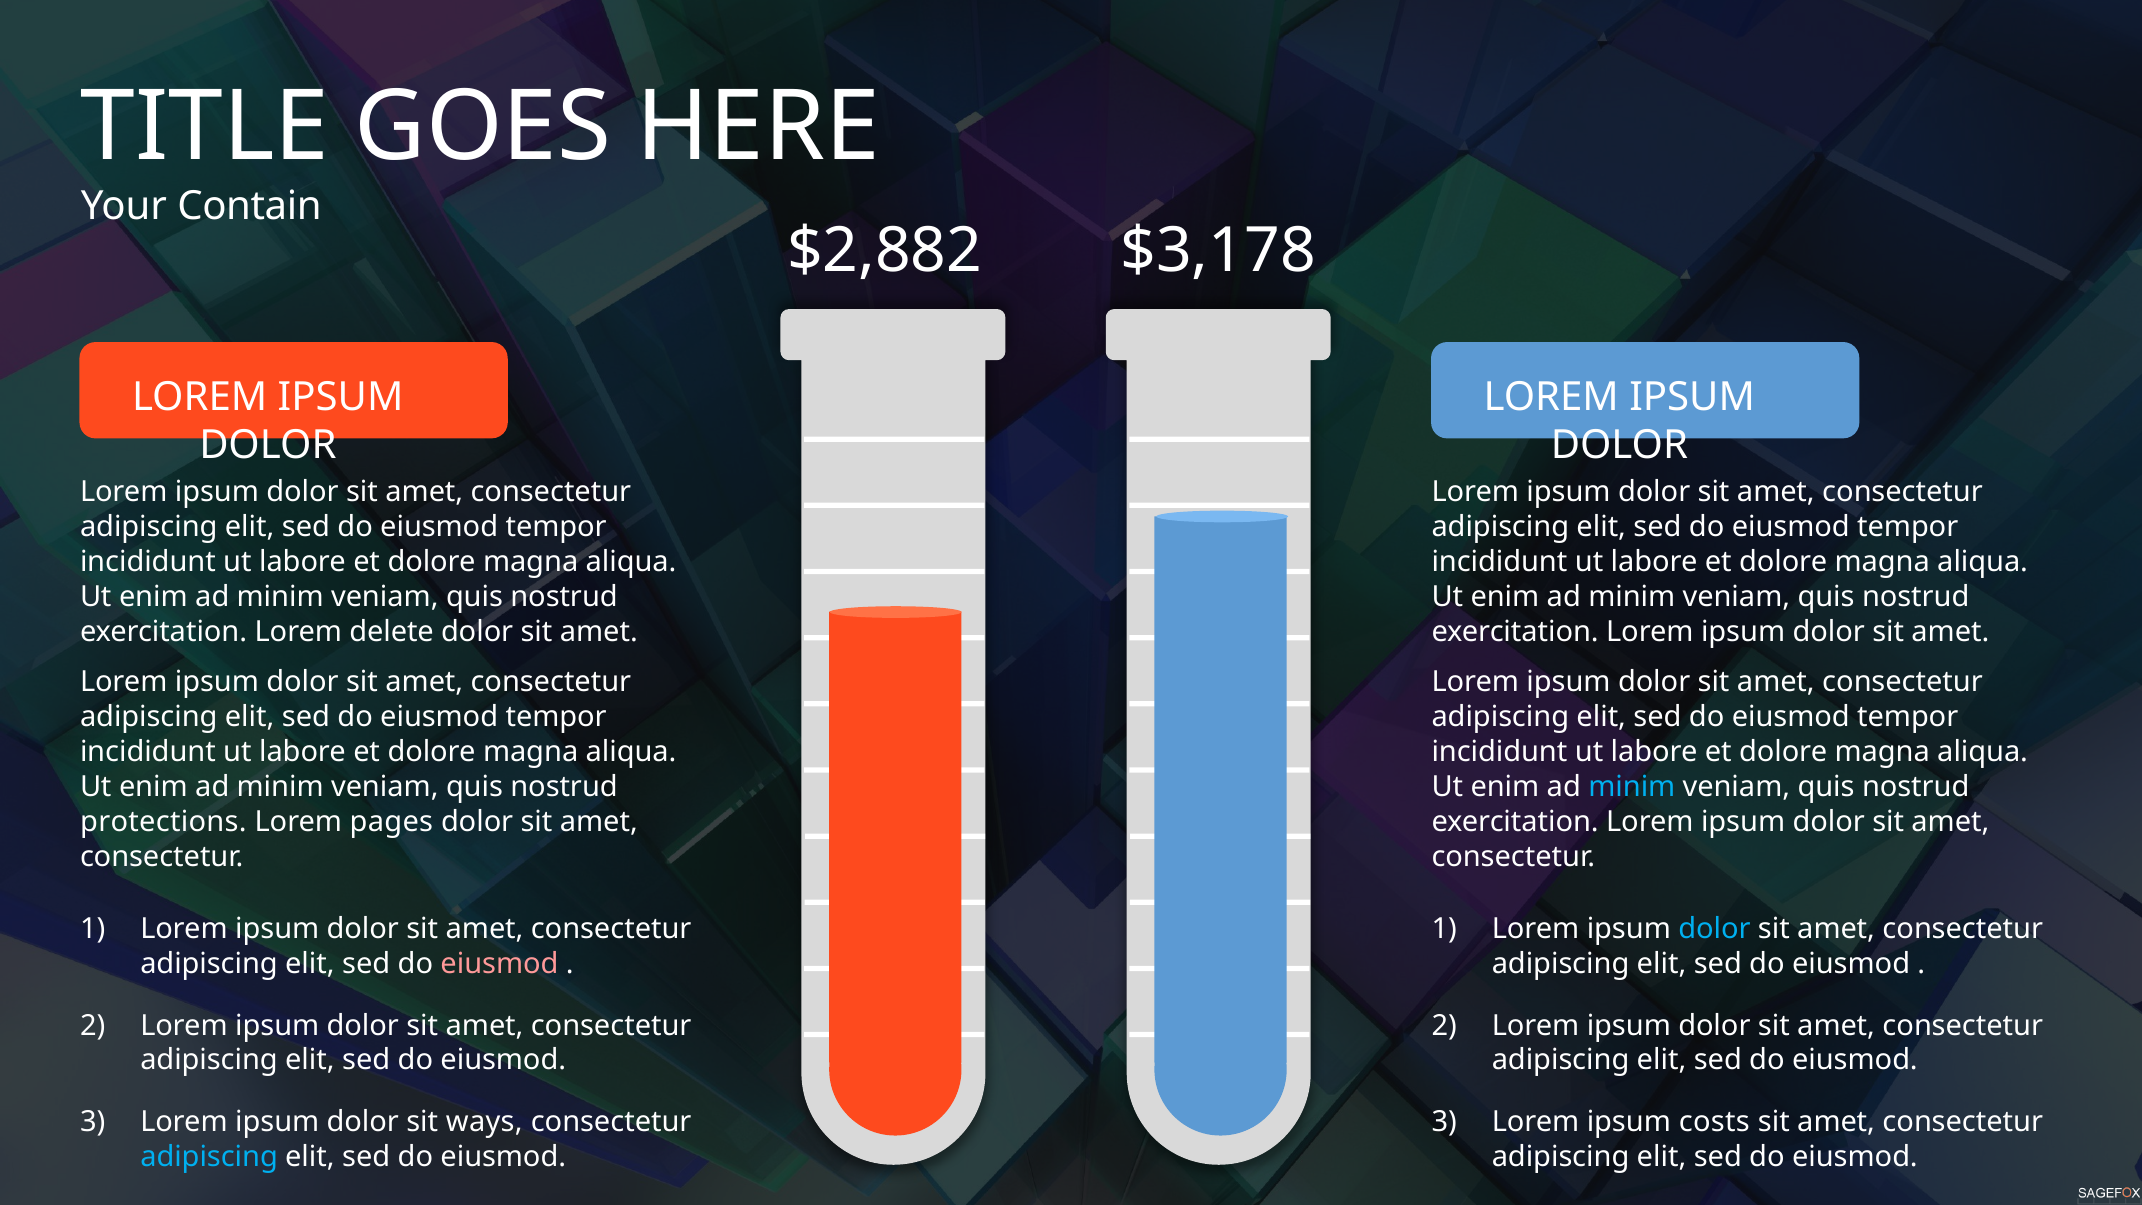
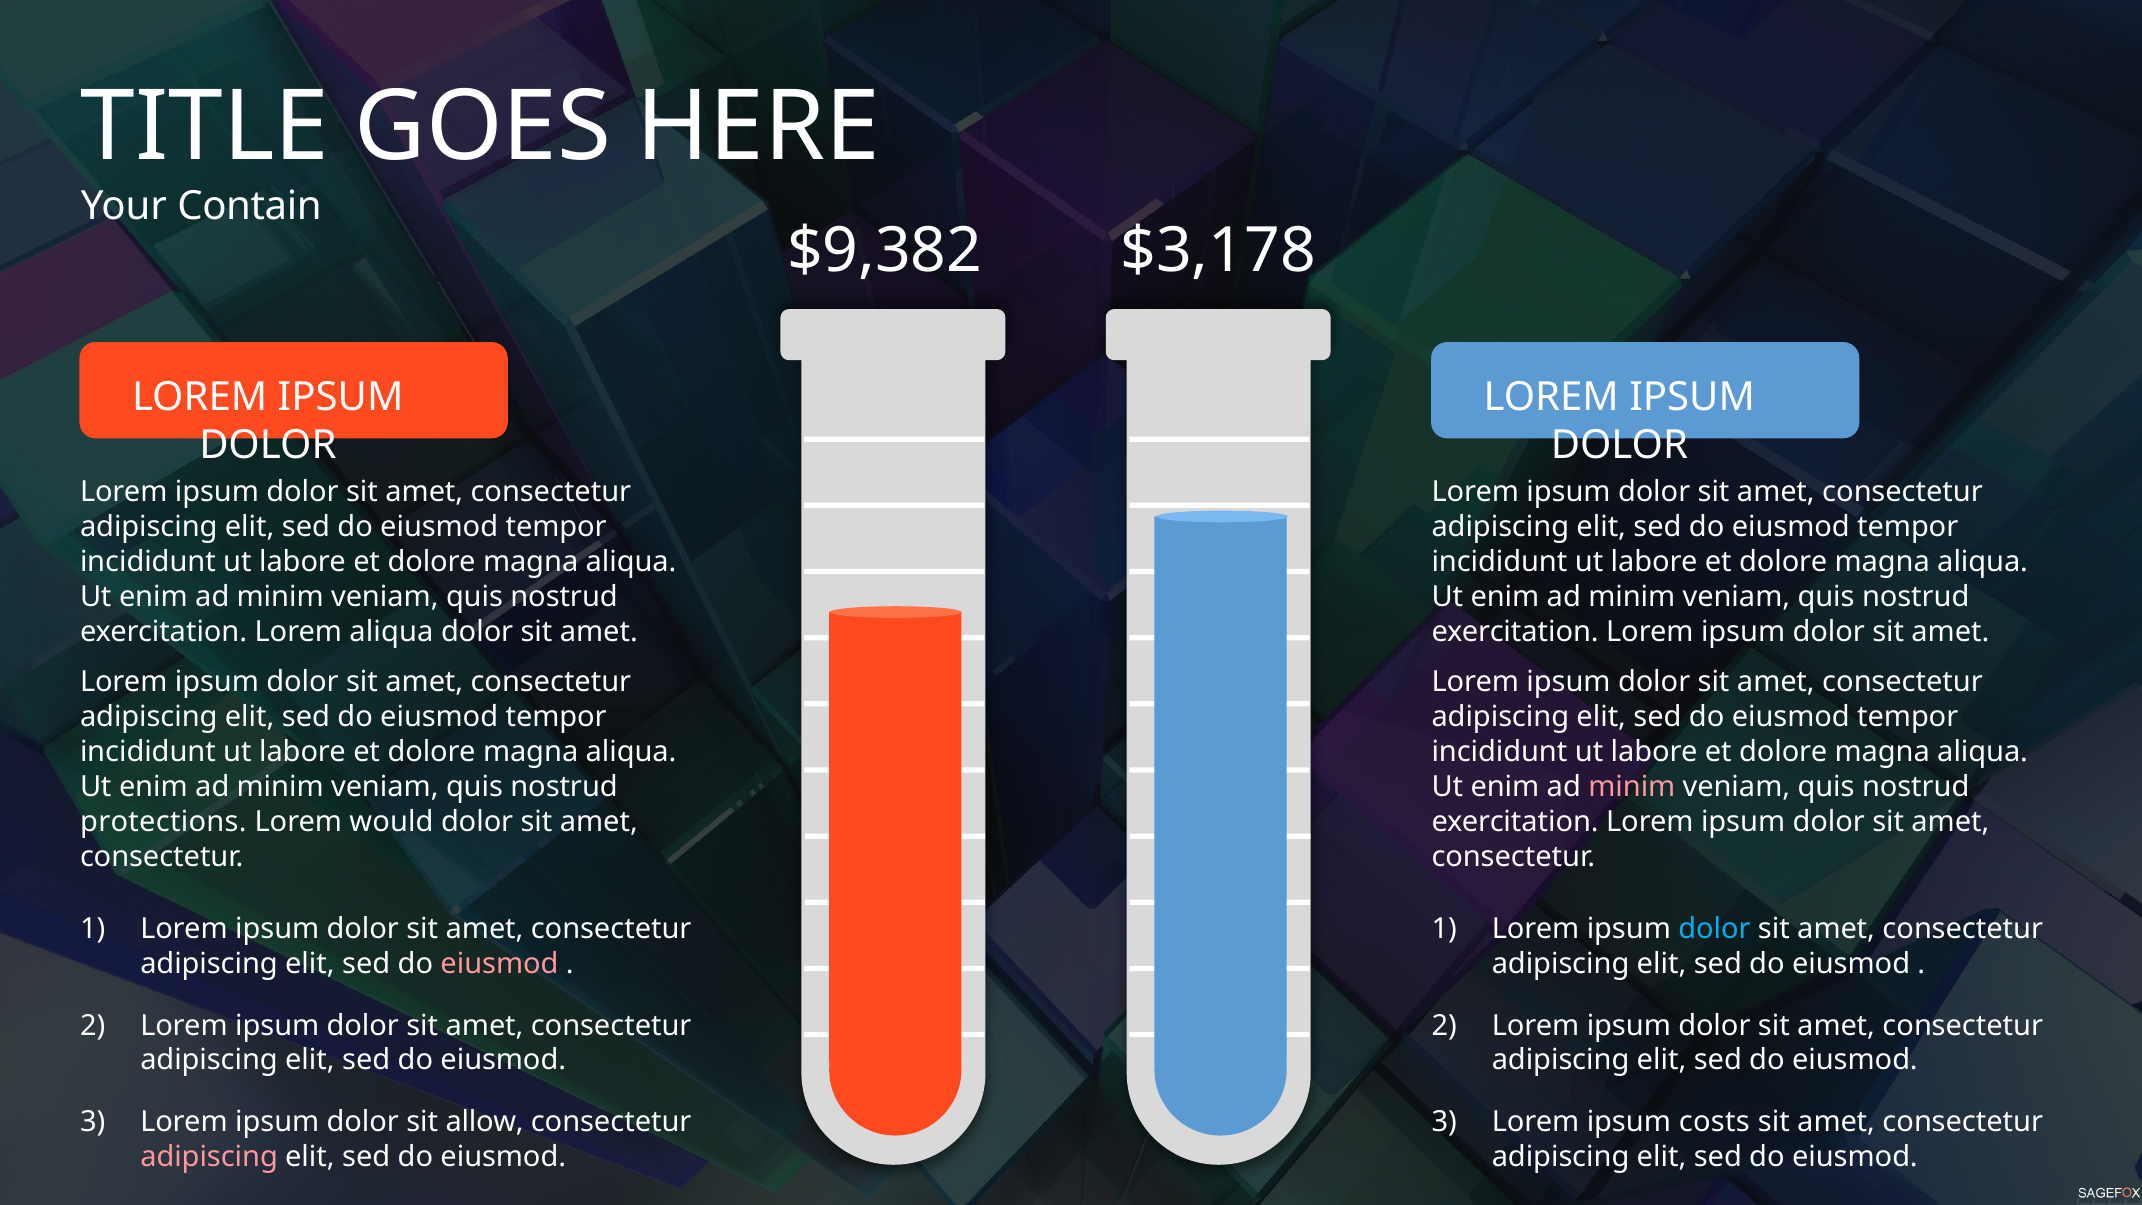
$2,882: $2,882 -> $9,382 (885, 251)
Lorem delete: delete -> aliqua (391, 631)
minim colour: light blue -> pink (1632, 787)
pages: pages -> would (391, 822)
ways: ways -> allow (485, 1122)
adipiscing colour: light blue -> pink (209, 1157)
